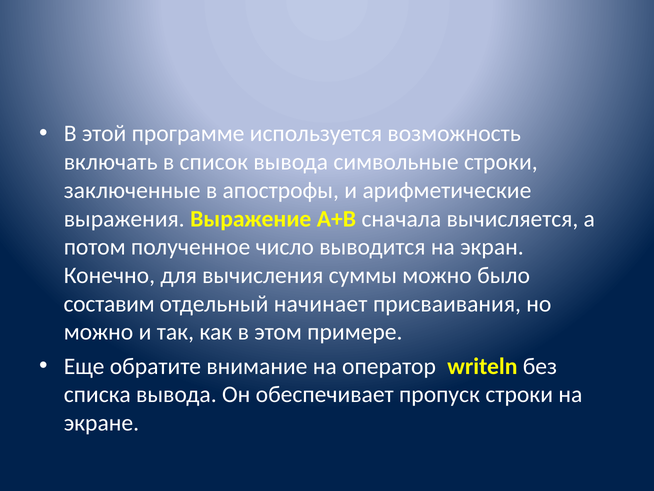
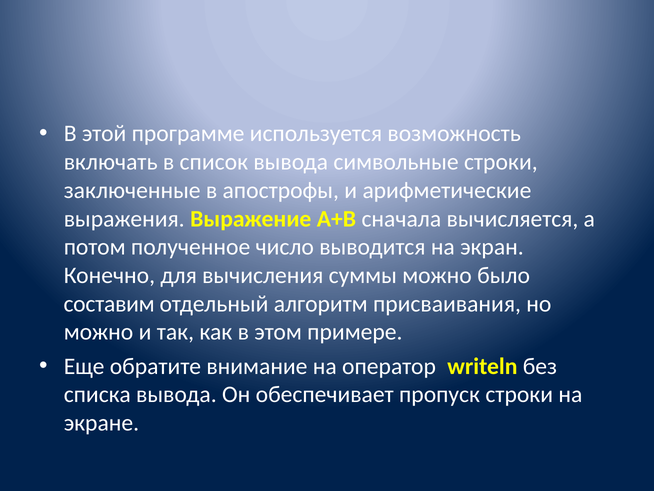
начинает: начинает -> алгоритм (321, 303)
